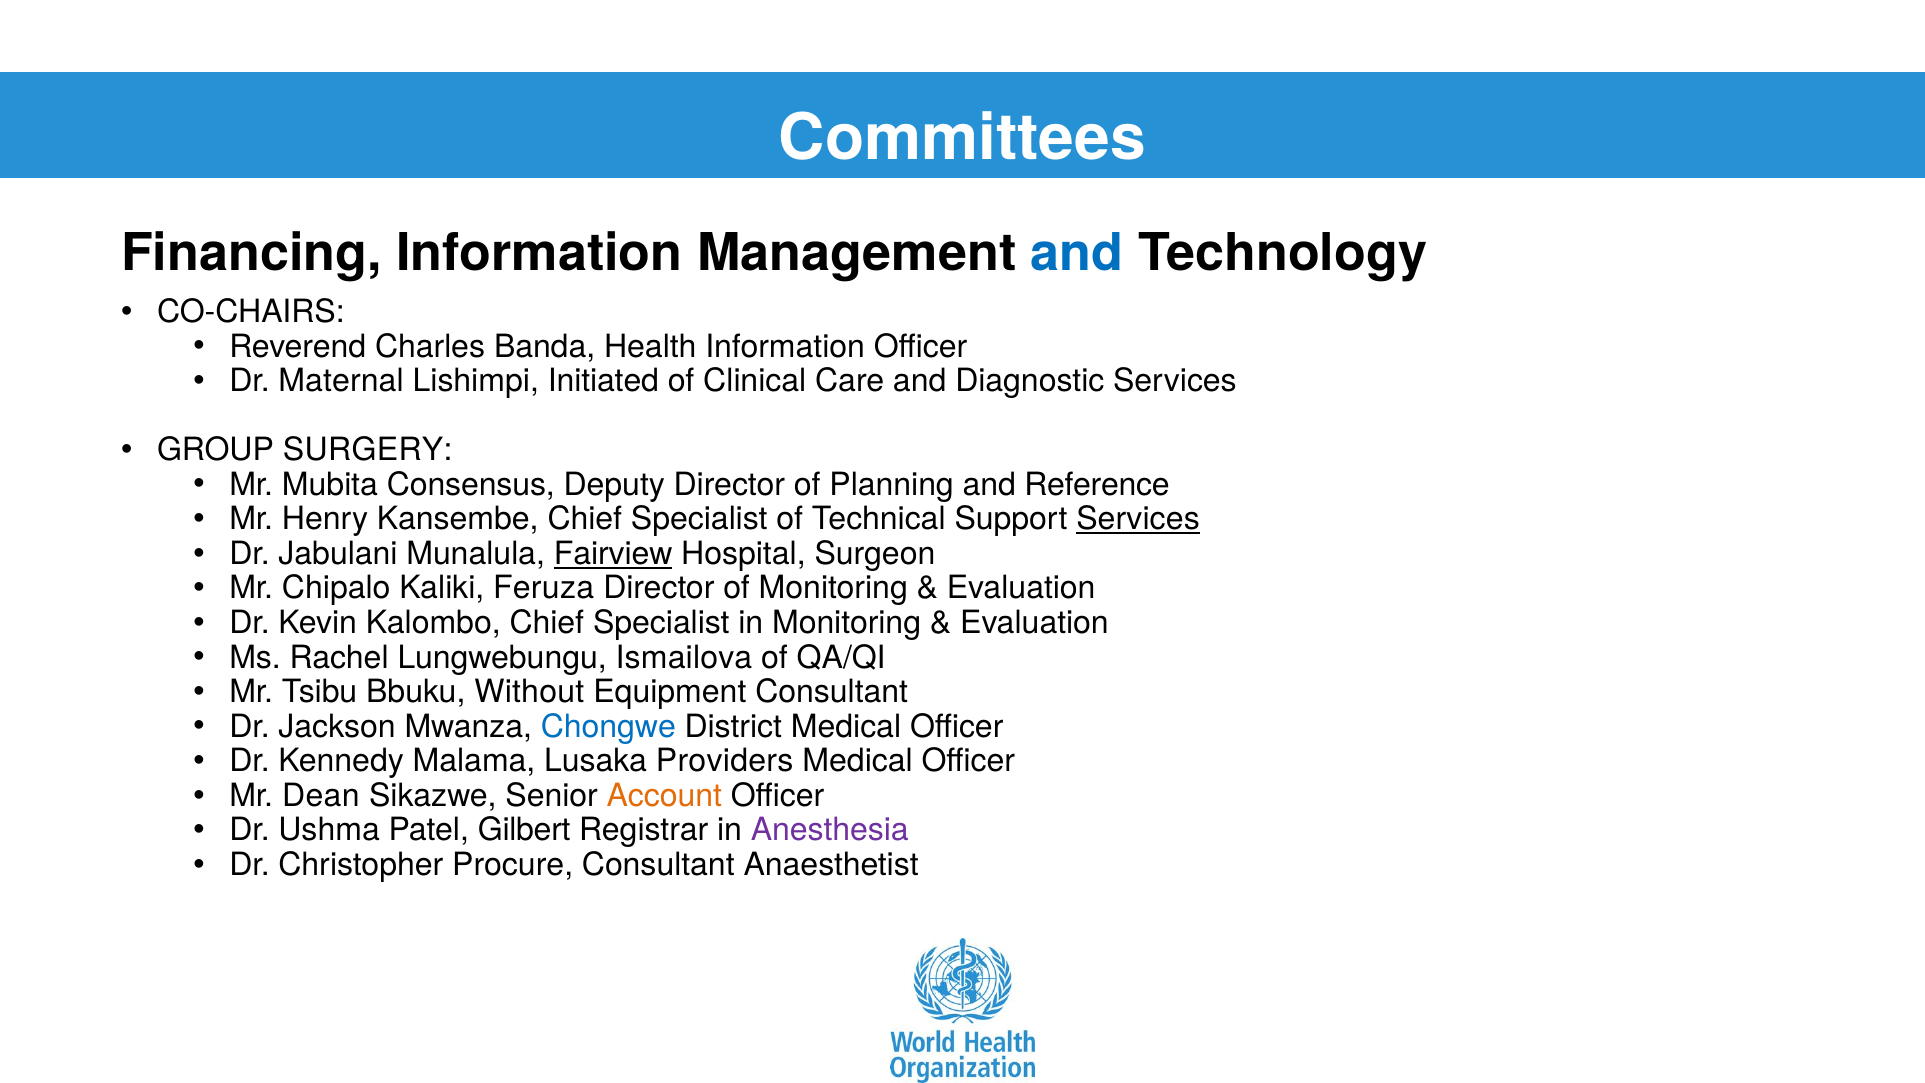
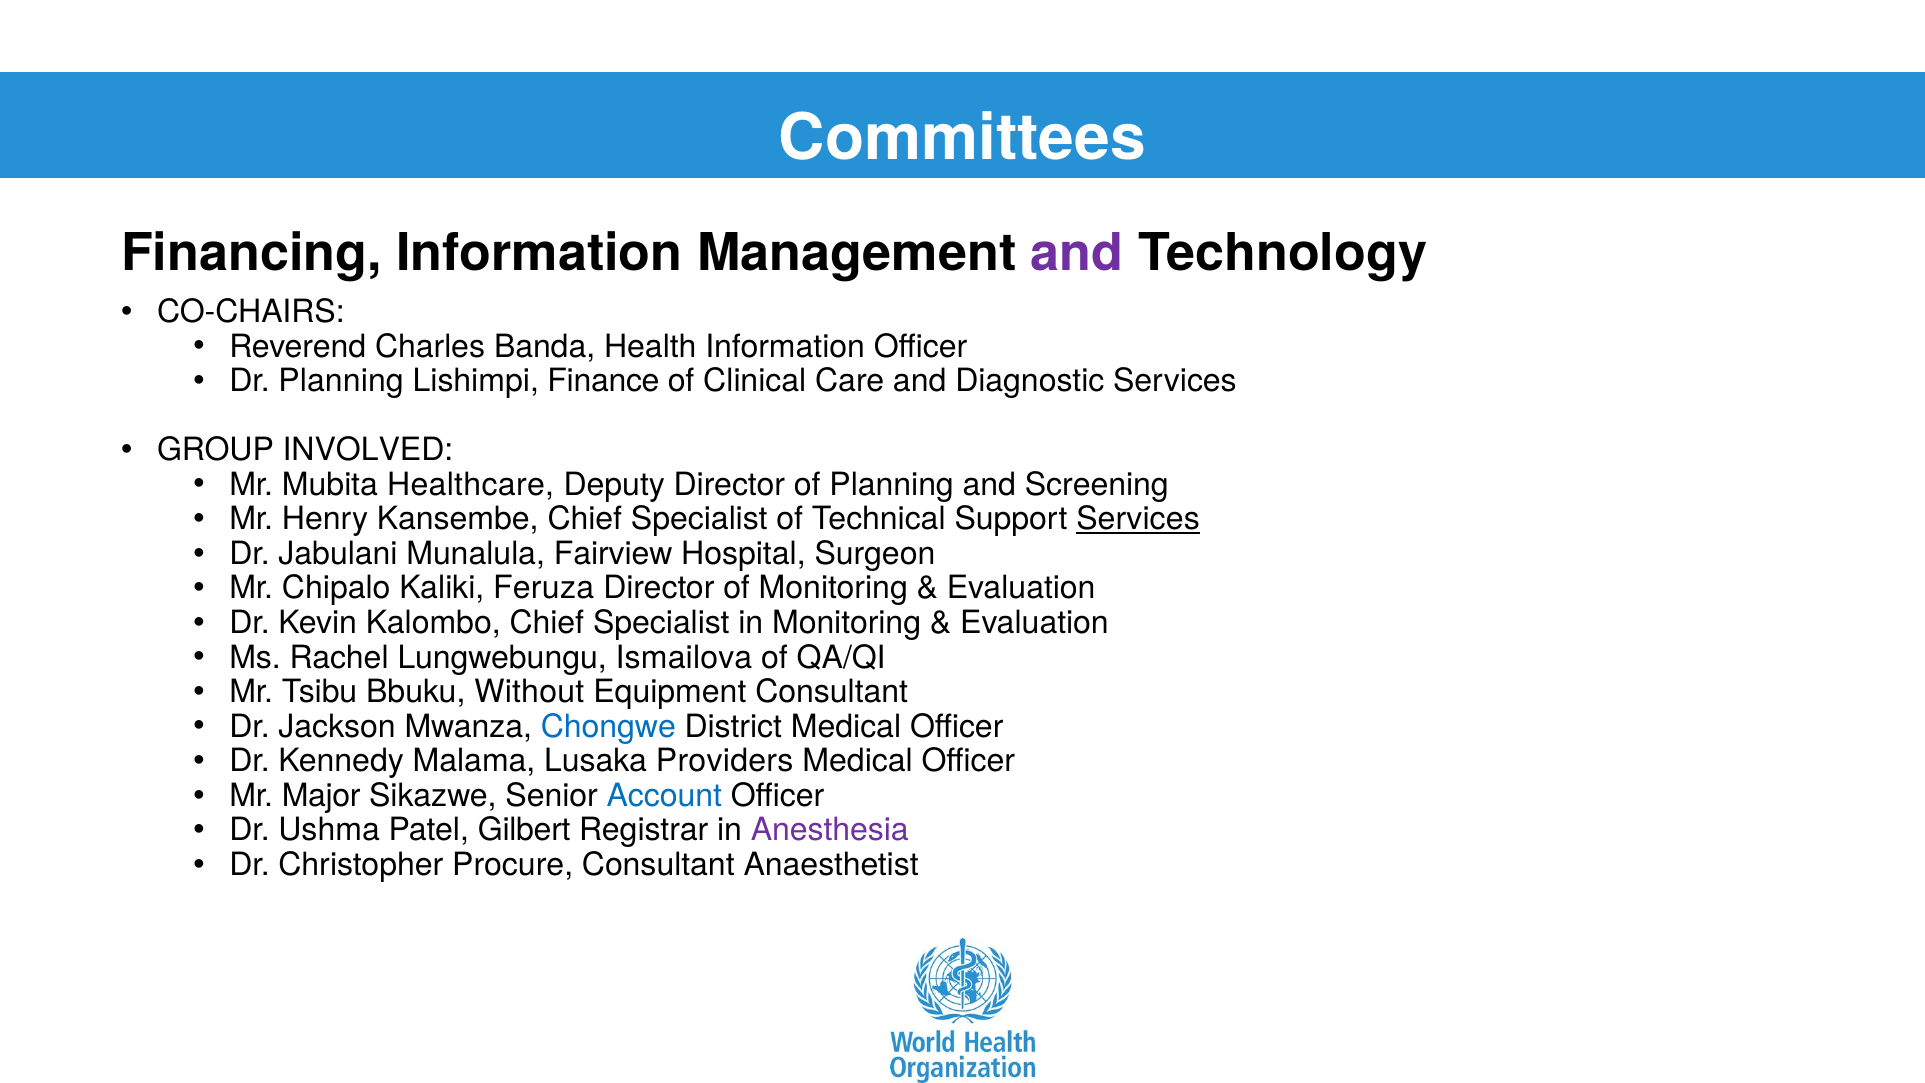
and colour: blue -> purple (1077, 253)
Dr Maternal: Maternal -> Planning (341, 381)
Initiated: Initiated -> Finance (604, 381)
SURGERY: SURGERY -> INVOLVED (368, 450)
Consensus: Consensus -> Healthcare (471, 485)
Reference: Reference -> Screening (1097, 485)
Fairview underline: present -> none (613, 554)
Dean: Dean -> Major (321, 796)
Account colour: orange -> blue (664, 796)
